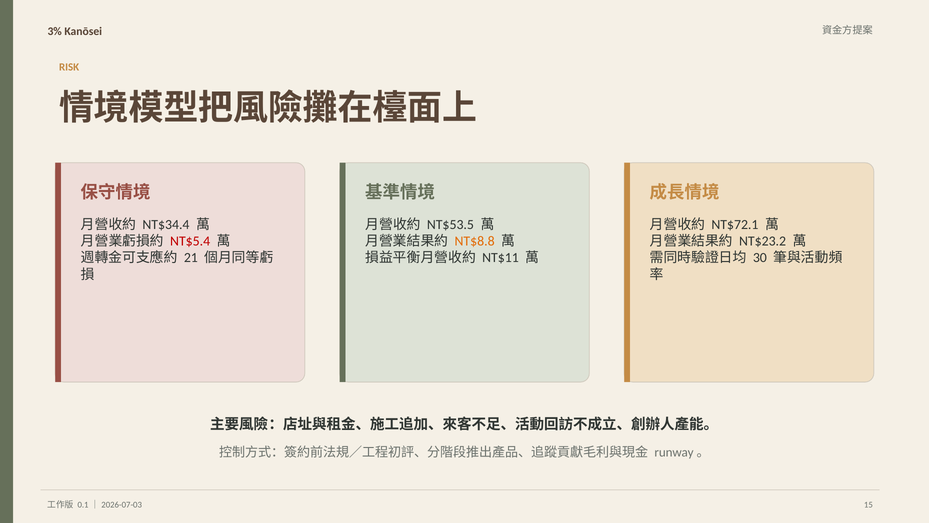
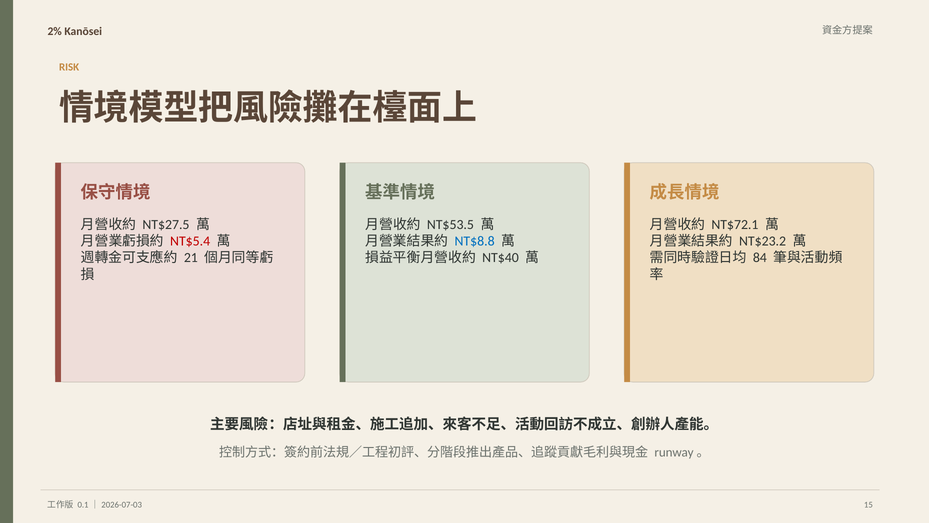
3%: 3% -> 2% (55, 32)
NT$34.4: NT$34.4 -> NT$27.5 (166, 225)
NT$8.8 colour: orange -> blue (475, 241)
NT$11: NT$11 -> NT$40 (500, 258)
30: 30 -> 84 (760, 258)
